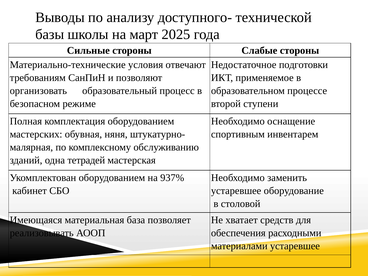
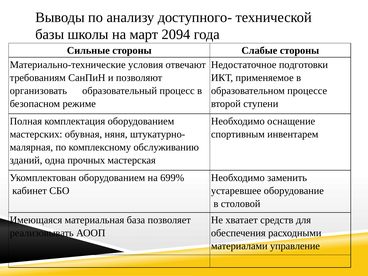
2025: 2025 -> 2094 (176, 35)
тетрадей: тетрадей -> прочных (86, 160)
937%: 937% -> 699% (172, 178)
материалами устаревшее: устаревшее -> управление (295, 246)
